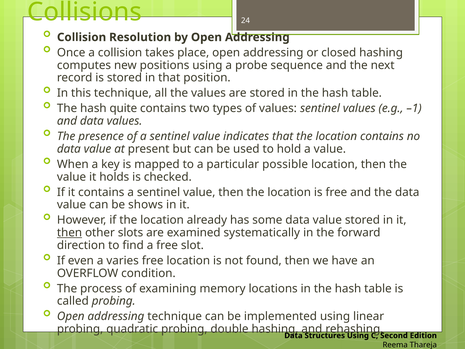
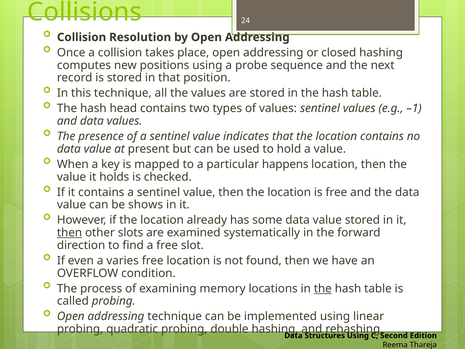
quite: quite -> head (123, 108)
possible: possible -> happens (285, 164)
the underline: none -> present (323, 288)
